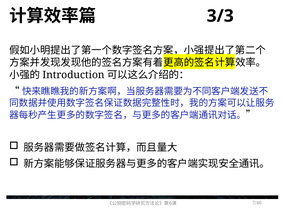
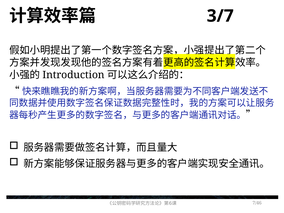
3/3: 3/3 -> 3/7 (220, 16)
